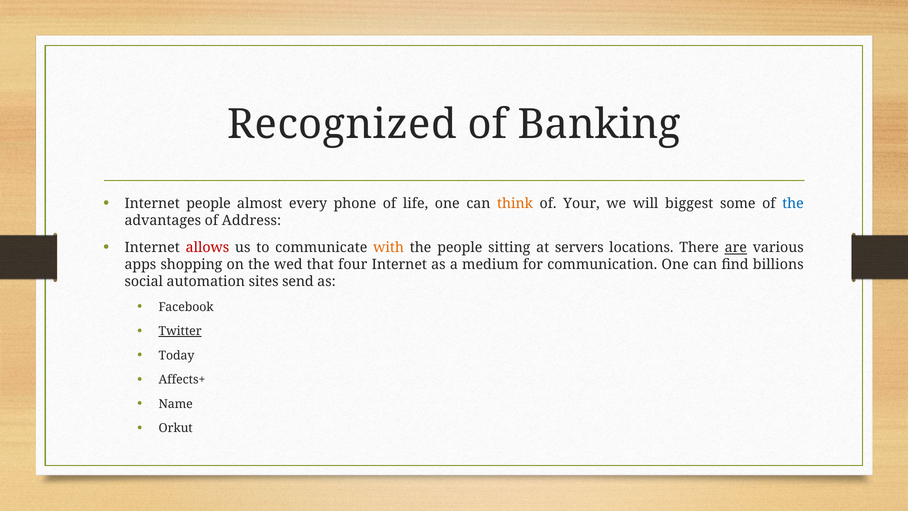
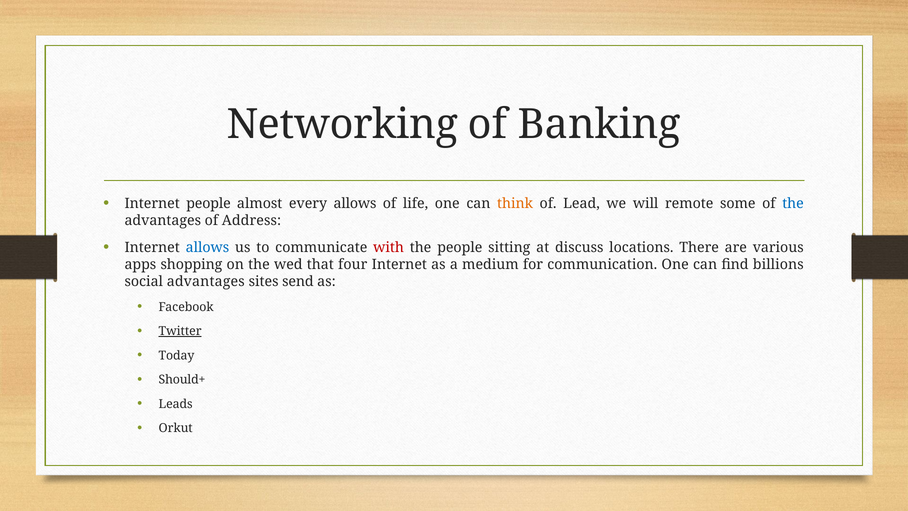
Recognized: Recognized -> Networking (342, 125)
every phone: phone -> allows (355, 203)
Your: Your -> Lead (581, 203)
biggest: biggest -> remote (689, 203)
allows colour: red -> blue (207, 248)
with colour: orange -> red (389, 248)
servers: servers -> discuss (579, 248)
are underline: present -> none (736, 248)
social automation: automation -> advantages (206, 282)
Affects+: Affects+ -> Should+ (182, 380)
Name: Name -> Leads (176, 404)
